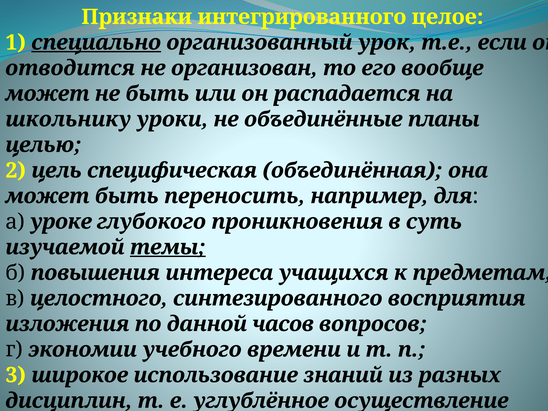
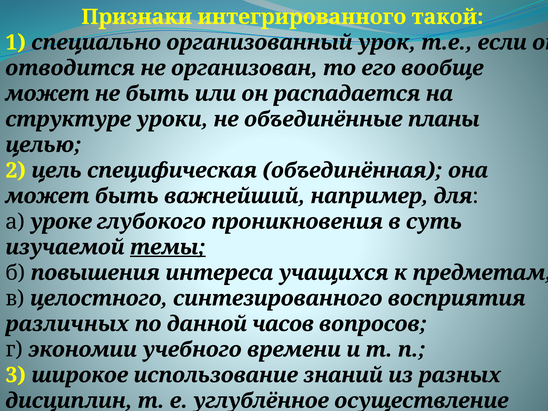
целое: целое -> такой (448, 17)
специально underline: present -> none (96, 43)
школьнику: школьнику -> структуре (68, 119)
переносить: переносить -> важнейший (235, 196)
изложения: изложения -> различных (67, 324)
